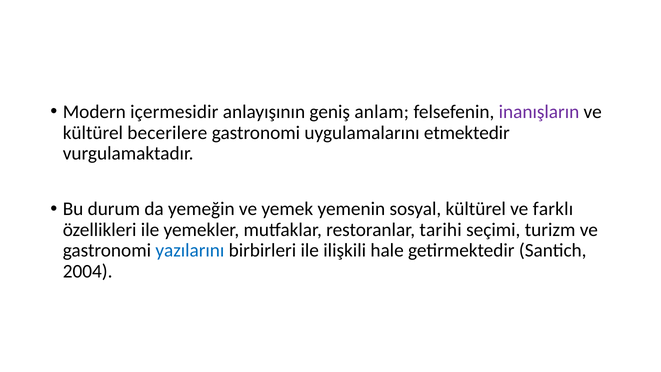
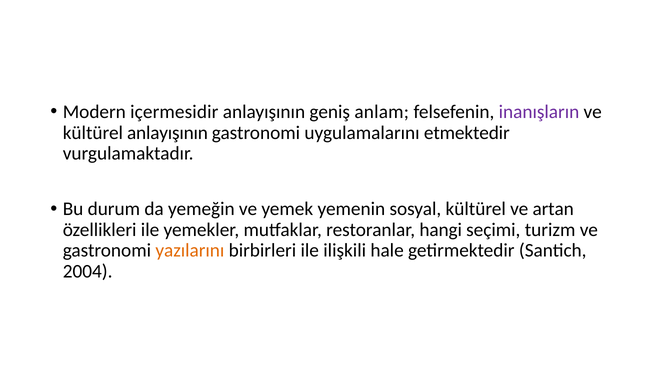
kültürel becerilere: becerilere -> anlayışının (167, 133)
farklı: farklı -> artan (553, 209)
tarihi: tarihi -> hangi (441, 230)
yazılarını colour: blue -> orange (190, 250)
